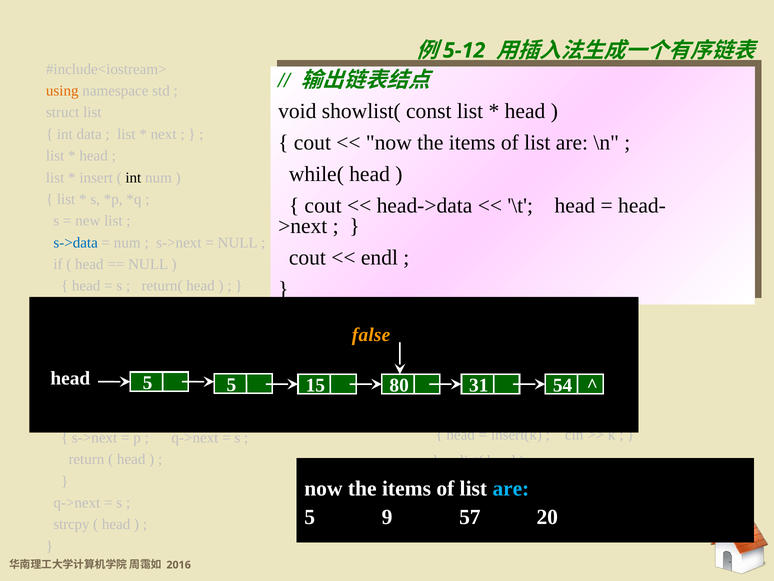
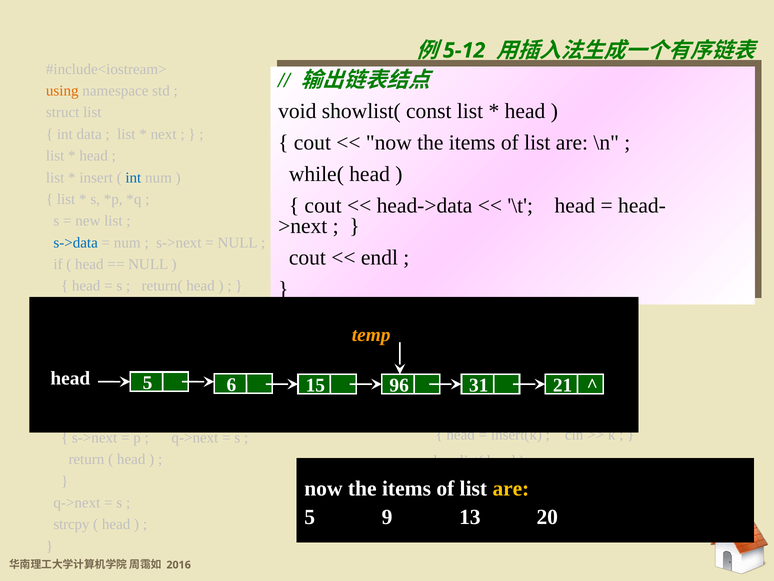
int colour: black -> blue (133, 177)
false: false -> temp (371, 335)
5: 5 -> 6 (231, 385)
80: 80 -> 96 (399, 385)
54: 54 -> 21 (563, 385)
are colour: light blue -> yellow (511, 488)
57: 57 -> 13 (470, 517)
